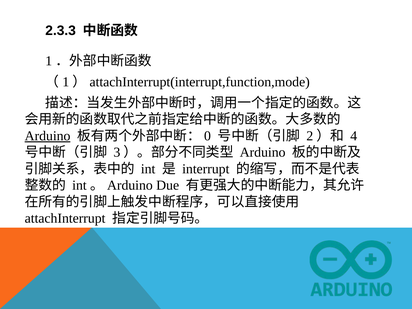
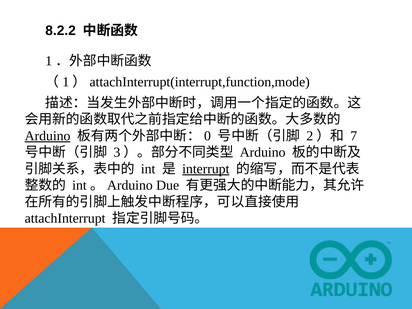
2.3.3: 2.3.3 -> 8.2.2 (61, 30)
4: 4 -> 7 (354, 136)
interrupt underline: none -> present (206, 169)
